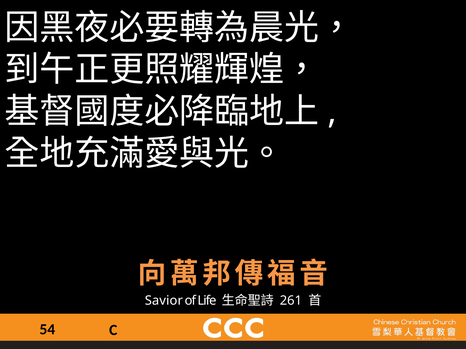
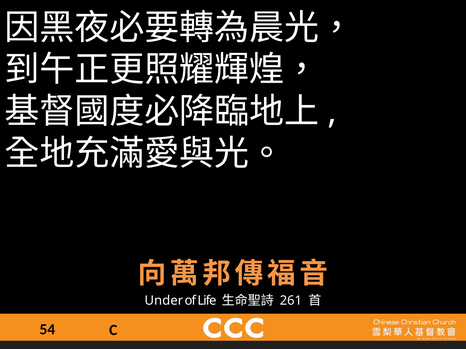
Savior: Savior -> Under (164, 301)
